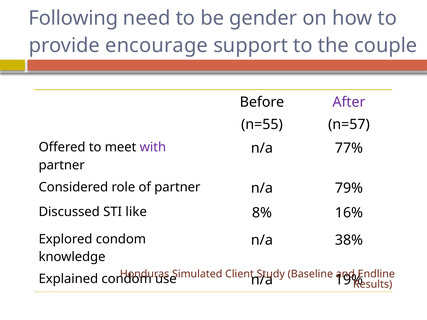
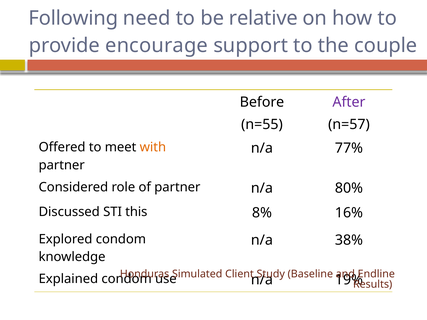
gender: gender -> relative (263, 18)
with colour: purple -> orange (153, 147)
79%: 79% -> 80% (349, 188)
like: like -> this (136, 212)
